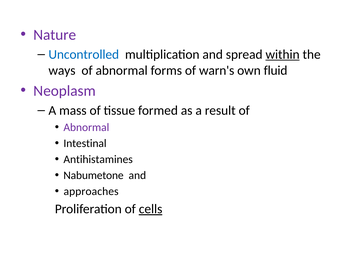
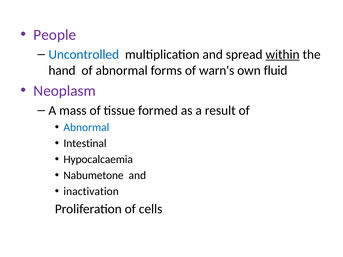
Nature: Nature -> People (55, 35)
ways: ways -> hand (62, 71)
Abnormal colour: purple -> blue (86, 128)
Antihistamines: Antihistamines -> Hypocalcaemia (98, 160)
approaches: approaches -> inactivation (91, 192)
cells underline: present -> none (151, 209)
